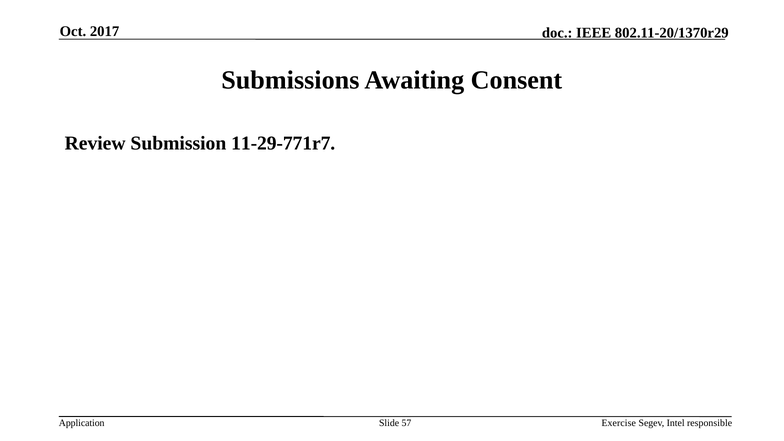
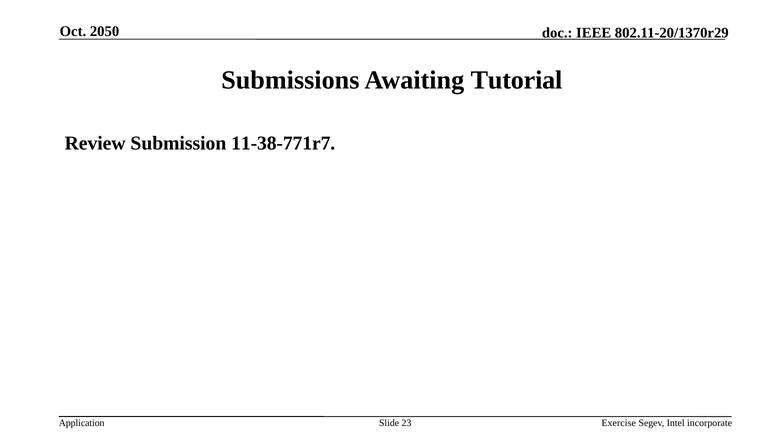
2017: 2017 -> 2050 (105, 31)
Consent: Consent -> Tutorial (517, 80)
11-29-771r7: 11-29-771r7 -> 11-38-771r7 (283, 143)
57: 57 -> 23 (406, 423)
responsible: responsible -> incorporate (710, 423)
